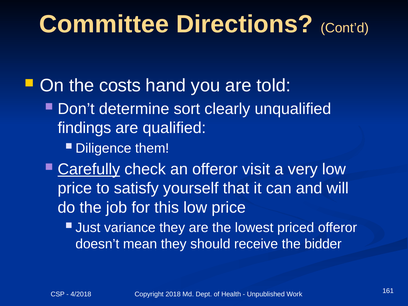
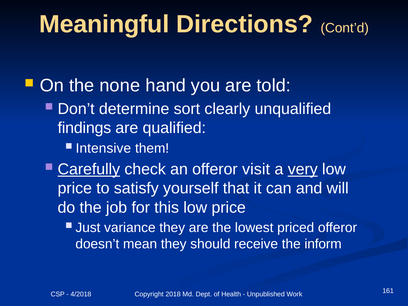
Committee: Committee -> Meaningful (104, 24)
costs: costs -> none (120, 86)
Diligence: Diligence -> Intensive (103, 148)
very underline: none -> present (303, 169)
bidder: bidder -> inform (323, 244)
